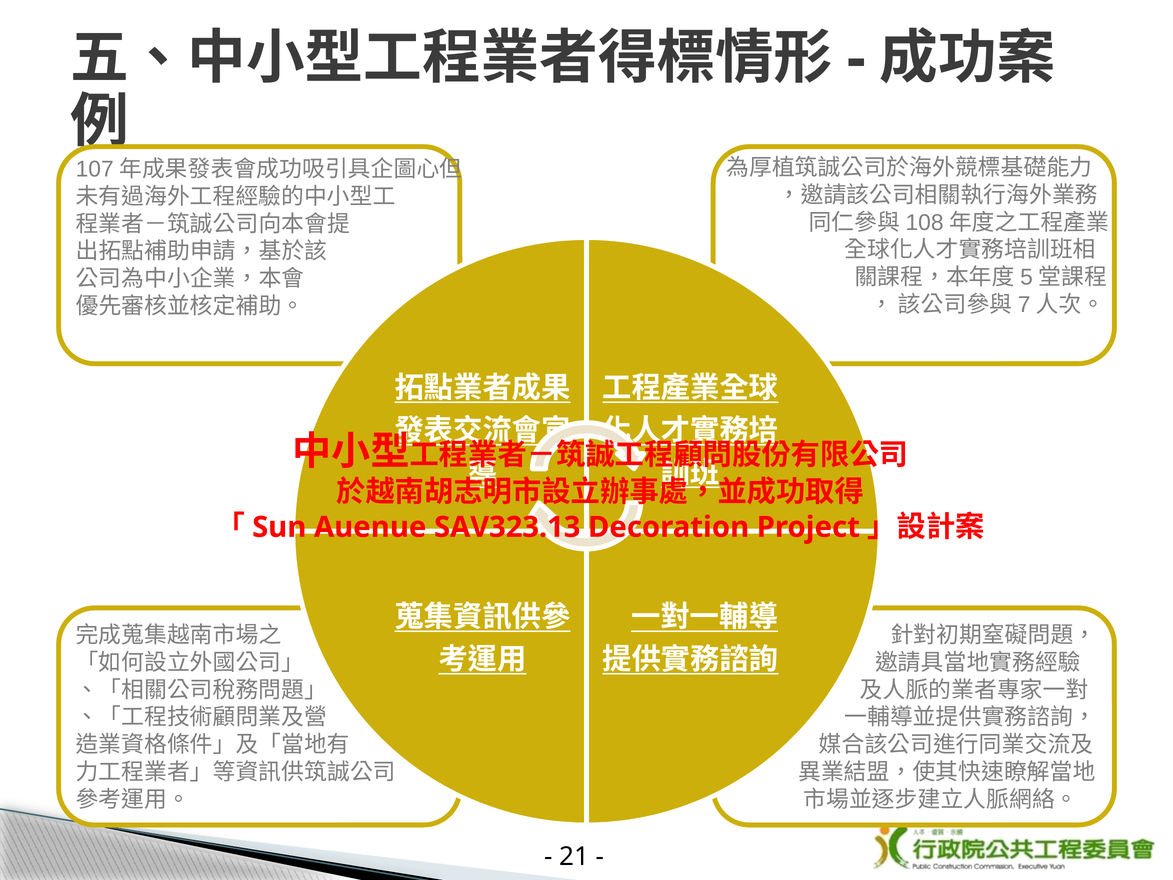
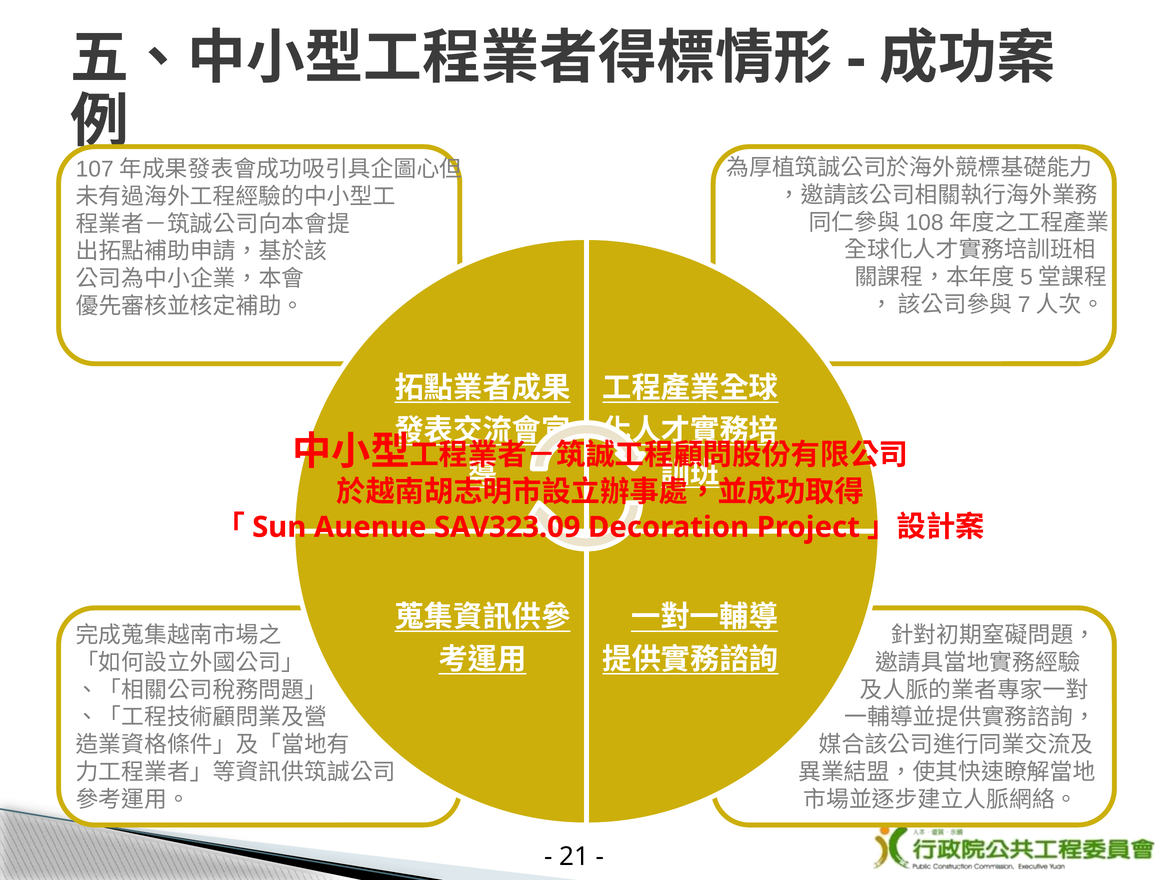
SAV323.13: SAV323.13 -> SAV323.09 (507, 527)
